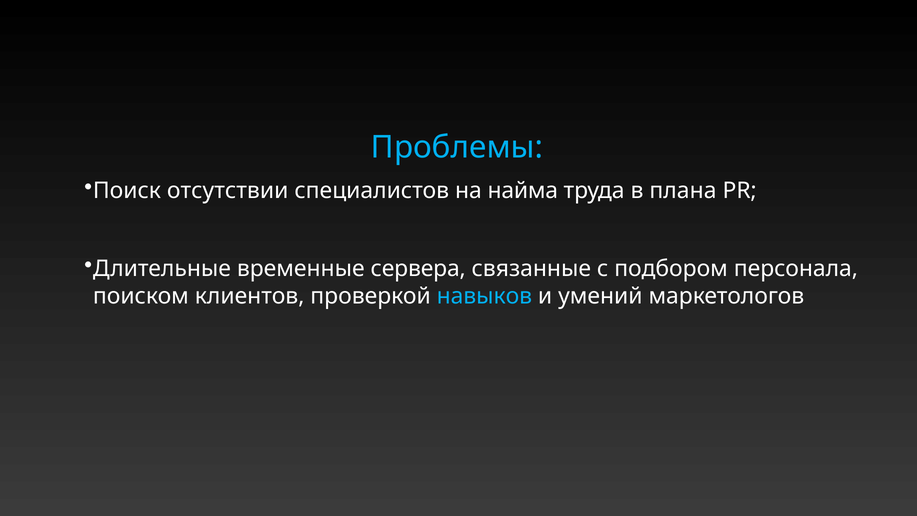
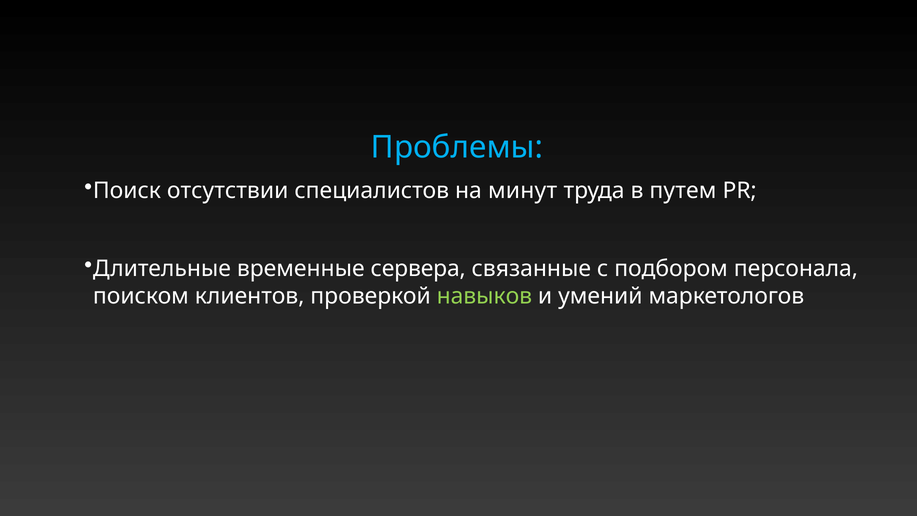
найма: найма -> минут (523, 191)
плана: плана -> путем (683, 191)
навыков colour: light blue -> light green (484, 296)
